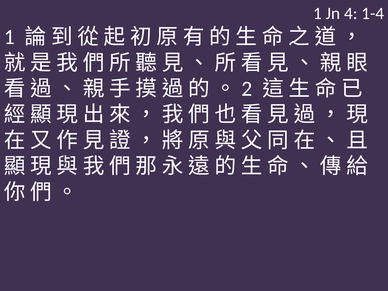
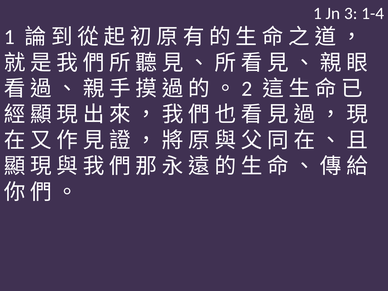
4: 4 -> 3 (351, 13)
